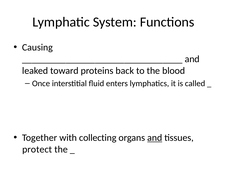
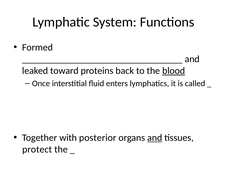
Causing: Causing -> Formed (37, 47)
blood underline: none -> present (174, 71)
collecting: collecting -> posterior (98, 138)
